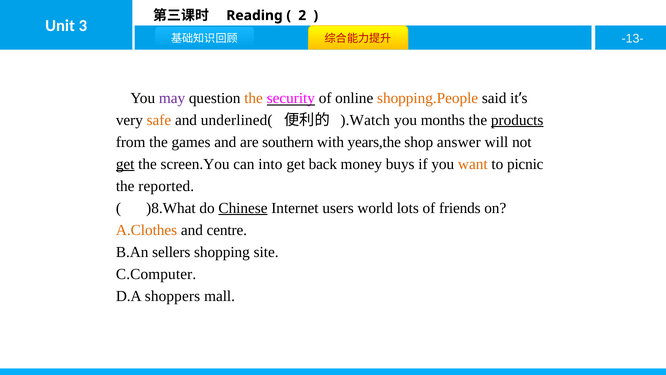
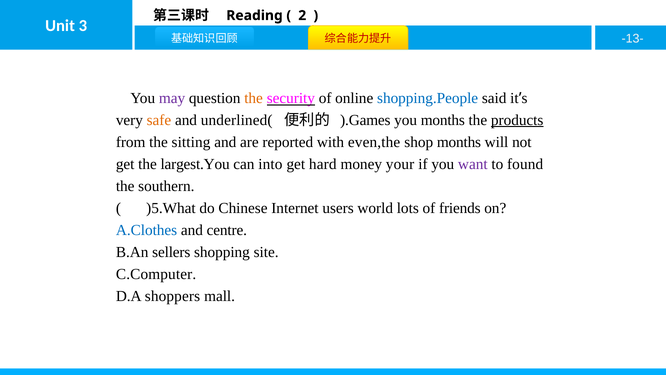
shopping.People colour: orange -> blue (428, 98)
).Watch: ).Watch -> ).Games (365, 120)
games: games -> sitting (191, 142)
southern: southern -> reported (288, 142)
years,the: years,the -> even,the (374, 142)
shop answer: answer -> months (459, 142)
get underline: present -> none (125, 164)
screen.You: screen.You -> largest.You (195, 164)
back: back -> hard (323, 164)
buys: buys -> your (400, 164)
want colour: orange -> purple (473, 164)
picnic: picnic -> found (525, 164)
reported: reported -> southern (166, 186)
)8.What: )8.What -> )5.What (171, 208)
Chinese underline: present -> none (243, 208)
A.Clothes colour: orange -> blue (147, 230)
